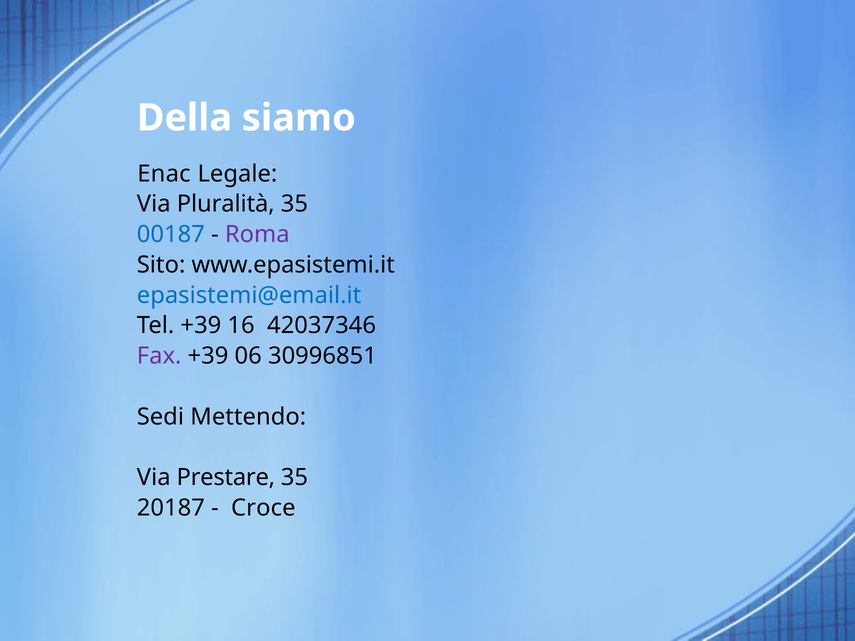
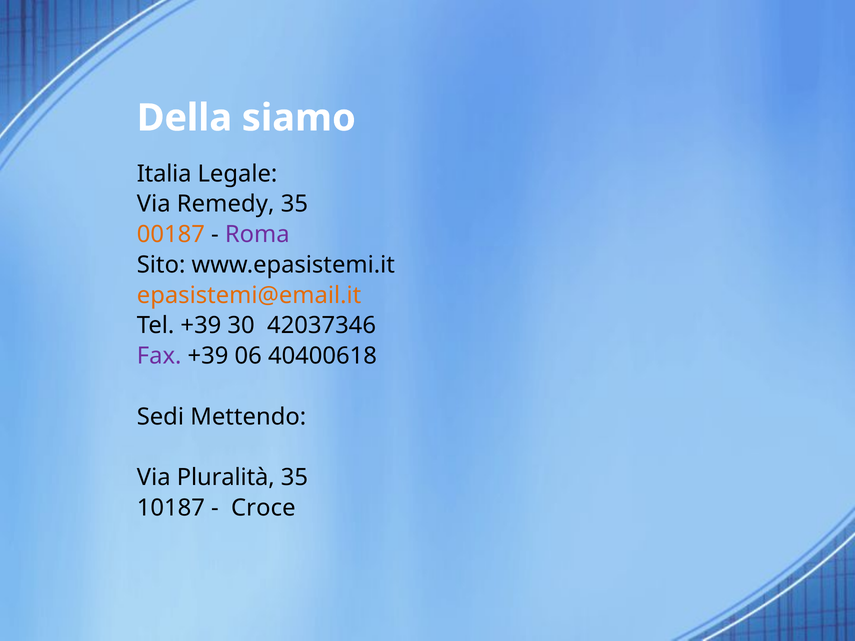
Enac: Enac -> Italia (164, 174)
Pluralità: Pluralità -> Remedy (226, 204)
00187 colour: blue -> orange (171, 235)
epasistemi@email.it colour: blue -> orange (249, 295)
16: 16 -> 30 (241, 326)
30996851: 30996851 -> 40400618 (322, 356)
Prestare: Prestare -> Pluralità (226, 478)
20187: 20187 -> 10187 (171, 508)
